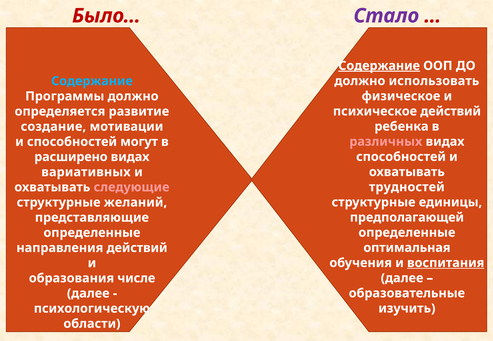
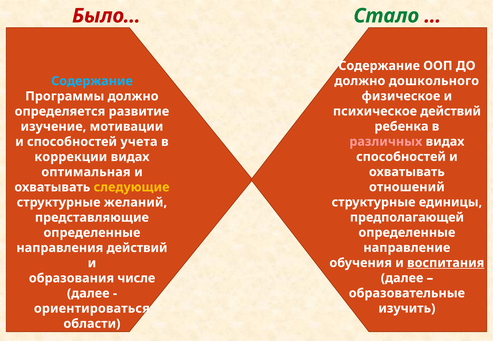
Стало colour: purple -> green (386, 16)
Содержание underline: present -> none (379, 66)
использовать: использовать -> дошкольного (434, 81)
создание: создание -> изучение (53, 127)
могут: могут -> учета (139, 142)
расширено: расширено -> коррекции (71, 157)
вариативных: вариативных -> оптимальная (86, 172)
трудностей: трудностей -> отношений (407, 187)
следующие colour: pink -> yellow (132, 187)
оптимальная: оптимальная -> направление (407, 248)
психологическую: психологическую -> ориентироваться (92, 309)
